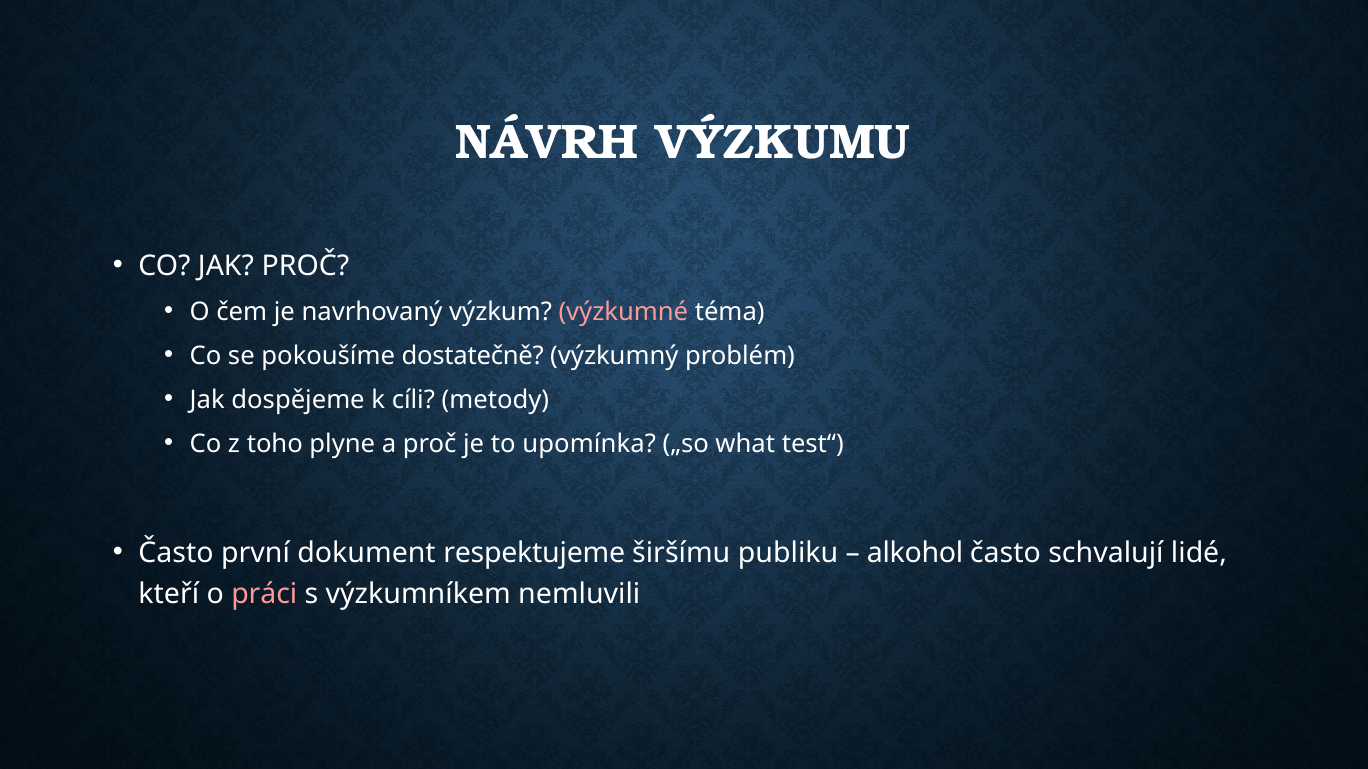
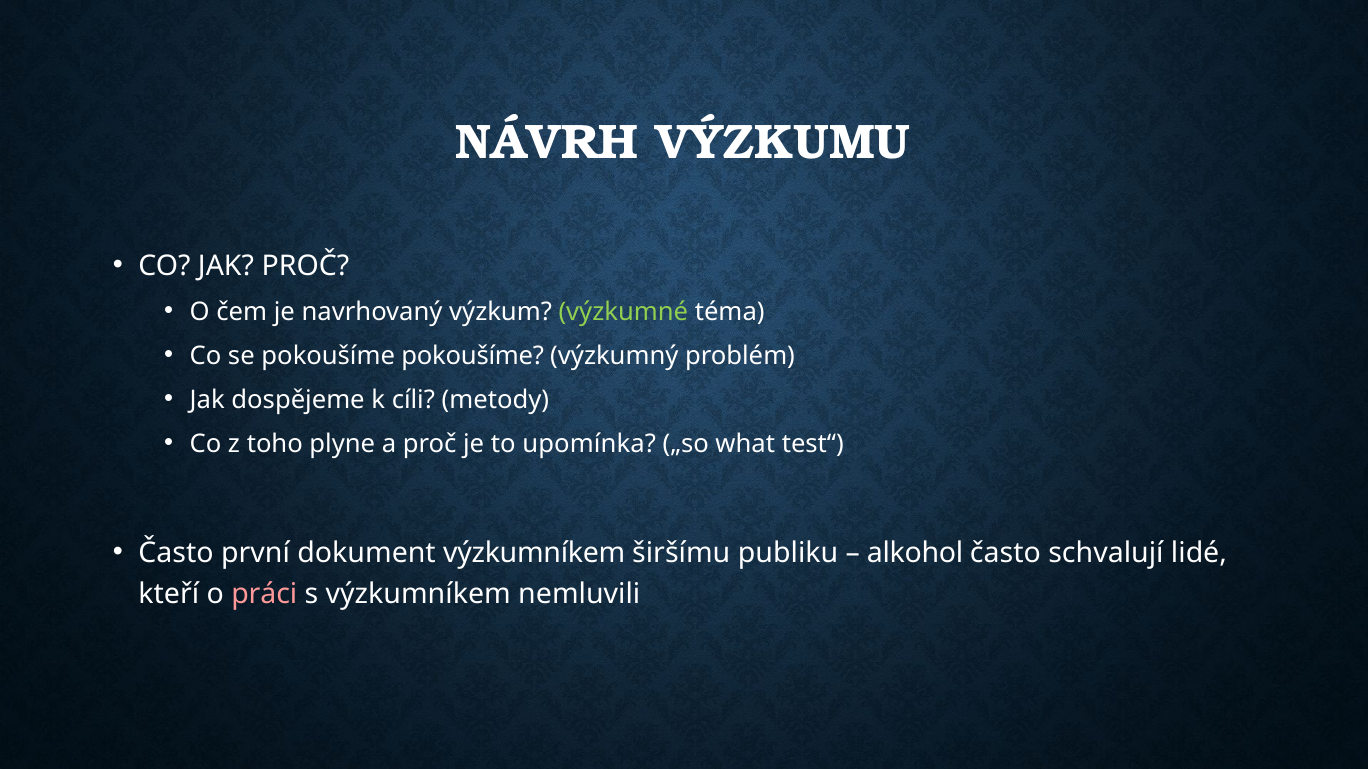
výzkumné colour: pink -> light green (623, 312)
pokoušíme dostatečně: dostatečně -> pokoušíme (473, 356)
dokument respektujeme: respektujeme -> výzkumníkem (534, 553)
